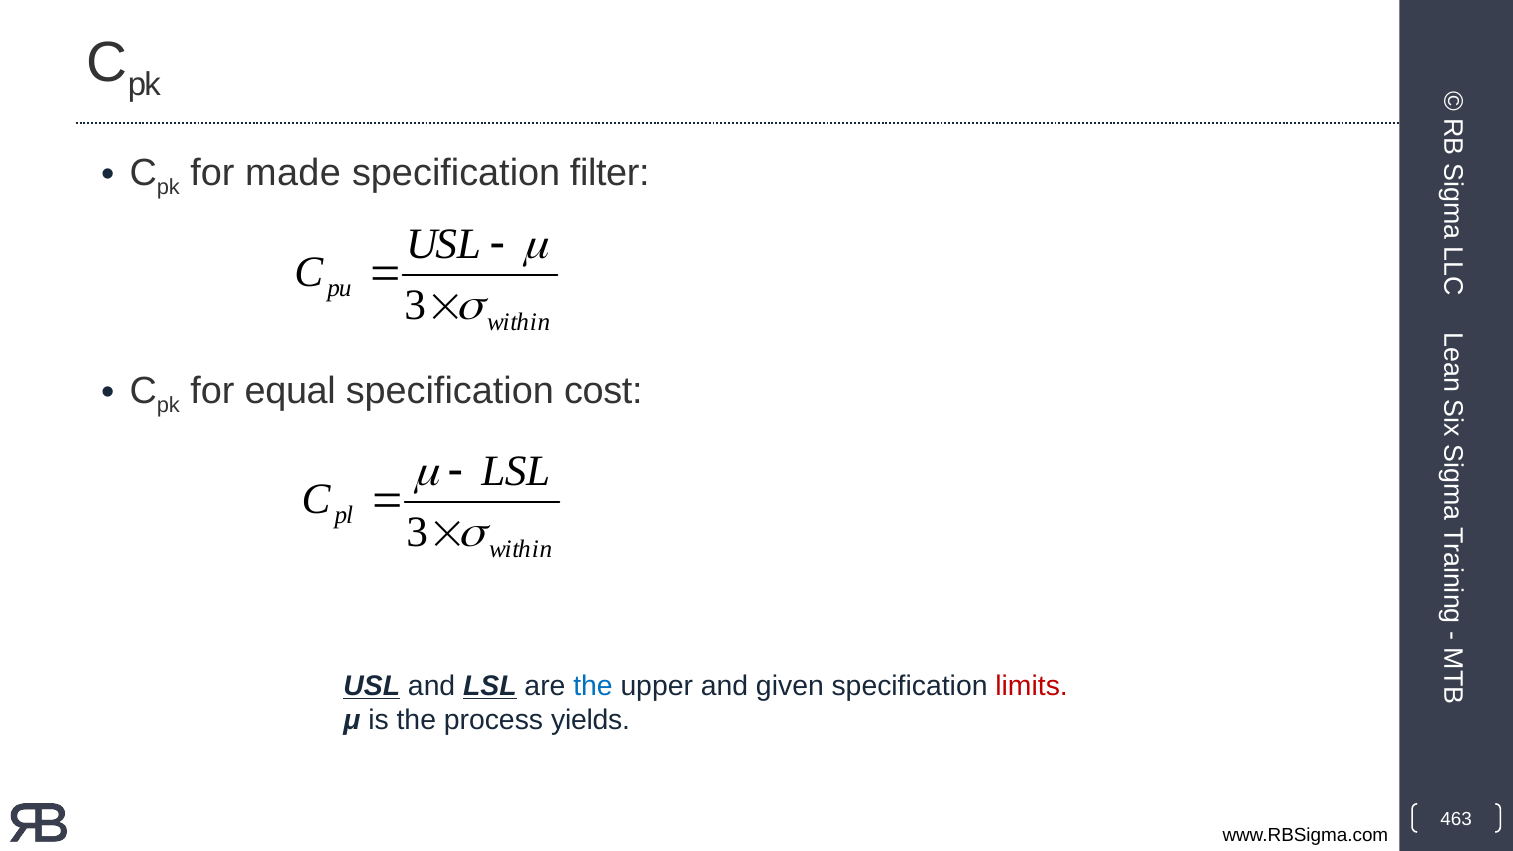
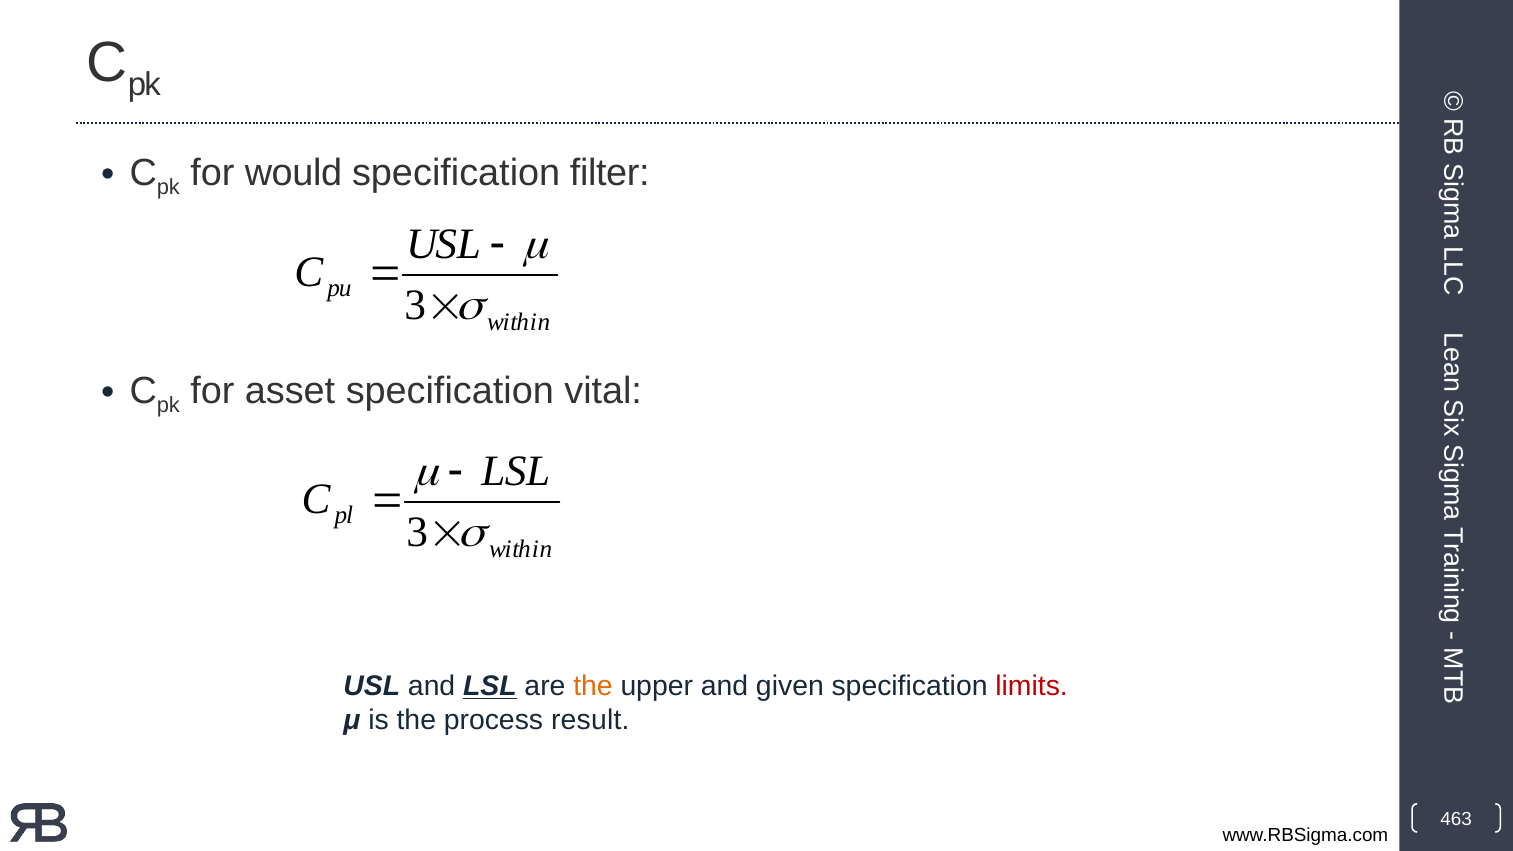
made: made -> would (293, 173)
equal: equal -> asset (290, 391)
cost: cost -> vital (603, 391)
USL underline: present -> none (372, 686)
the colour: blue -> orange (593, 686)
yields: yields -> result (590, 721)
